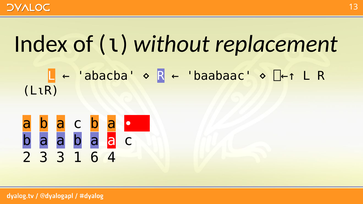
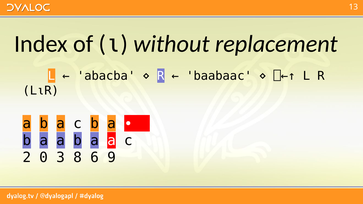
2 3: 3 -> 0 (44, 158)
1: 1 -> 8 (78, 158)
4: 4 -> 9 (112, 158)
